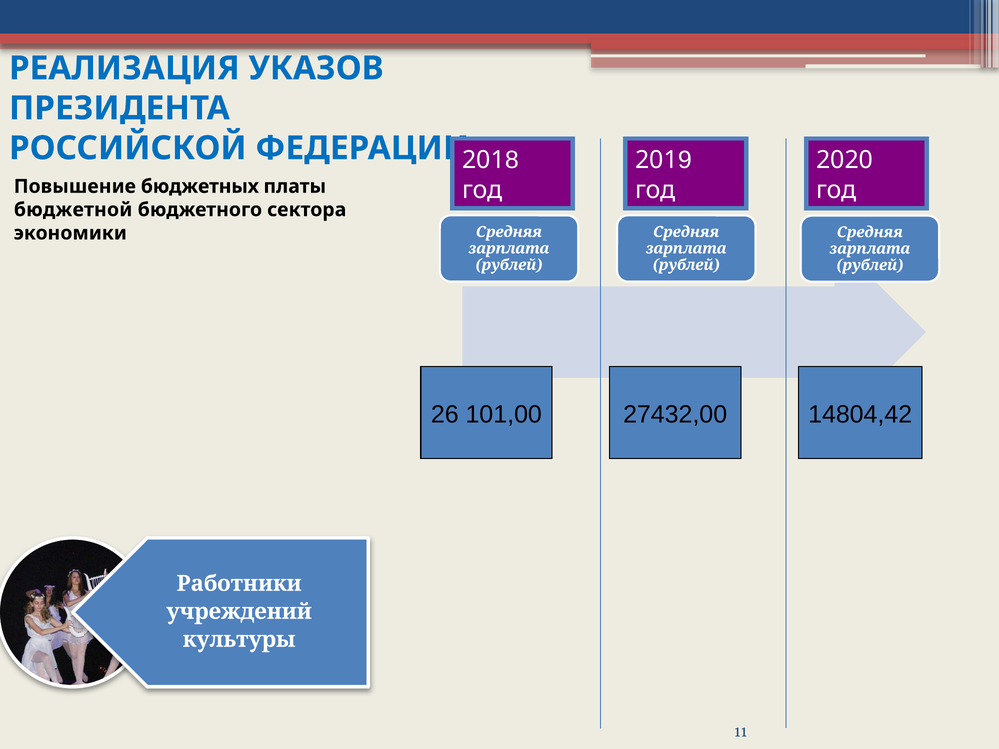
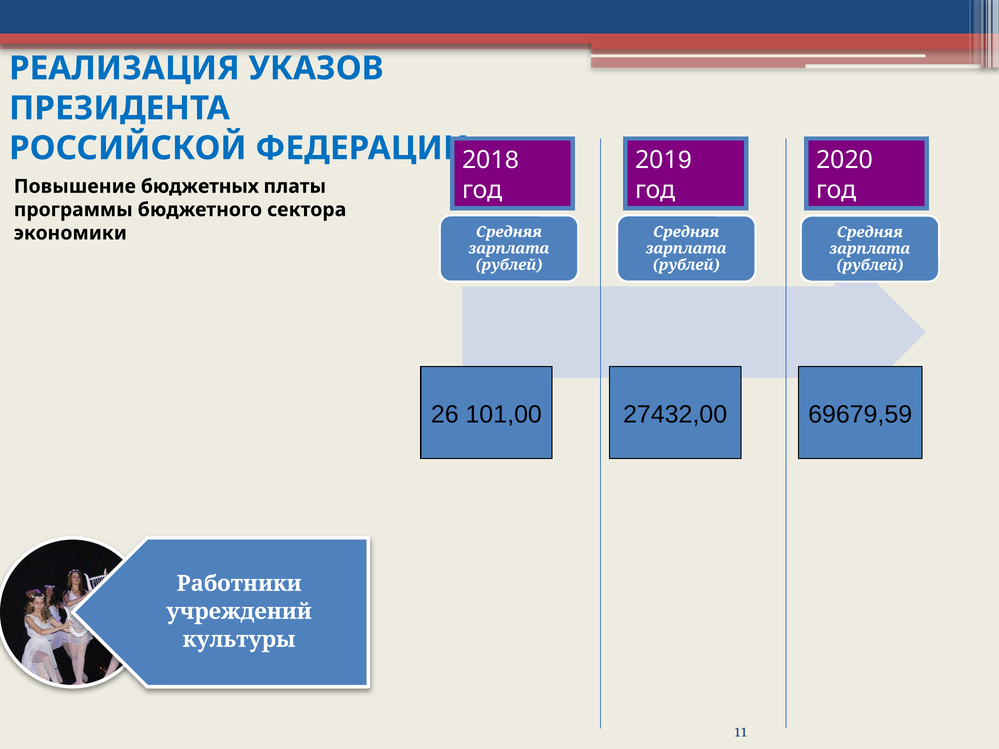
бюджетной: бюджетной -> программы (73, 210)
14804,42: 14804,42 -> 69679,59 (860, 415)
